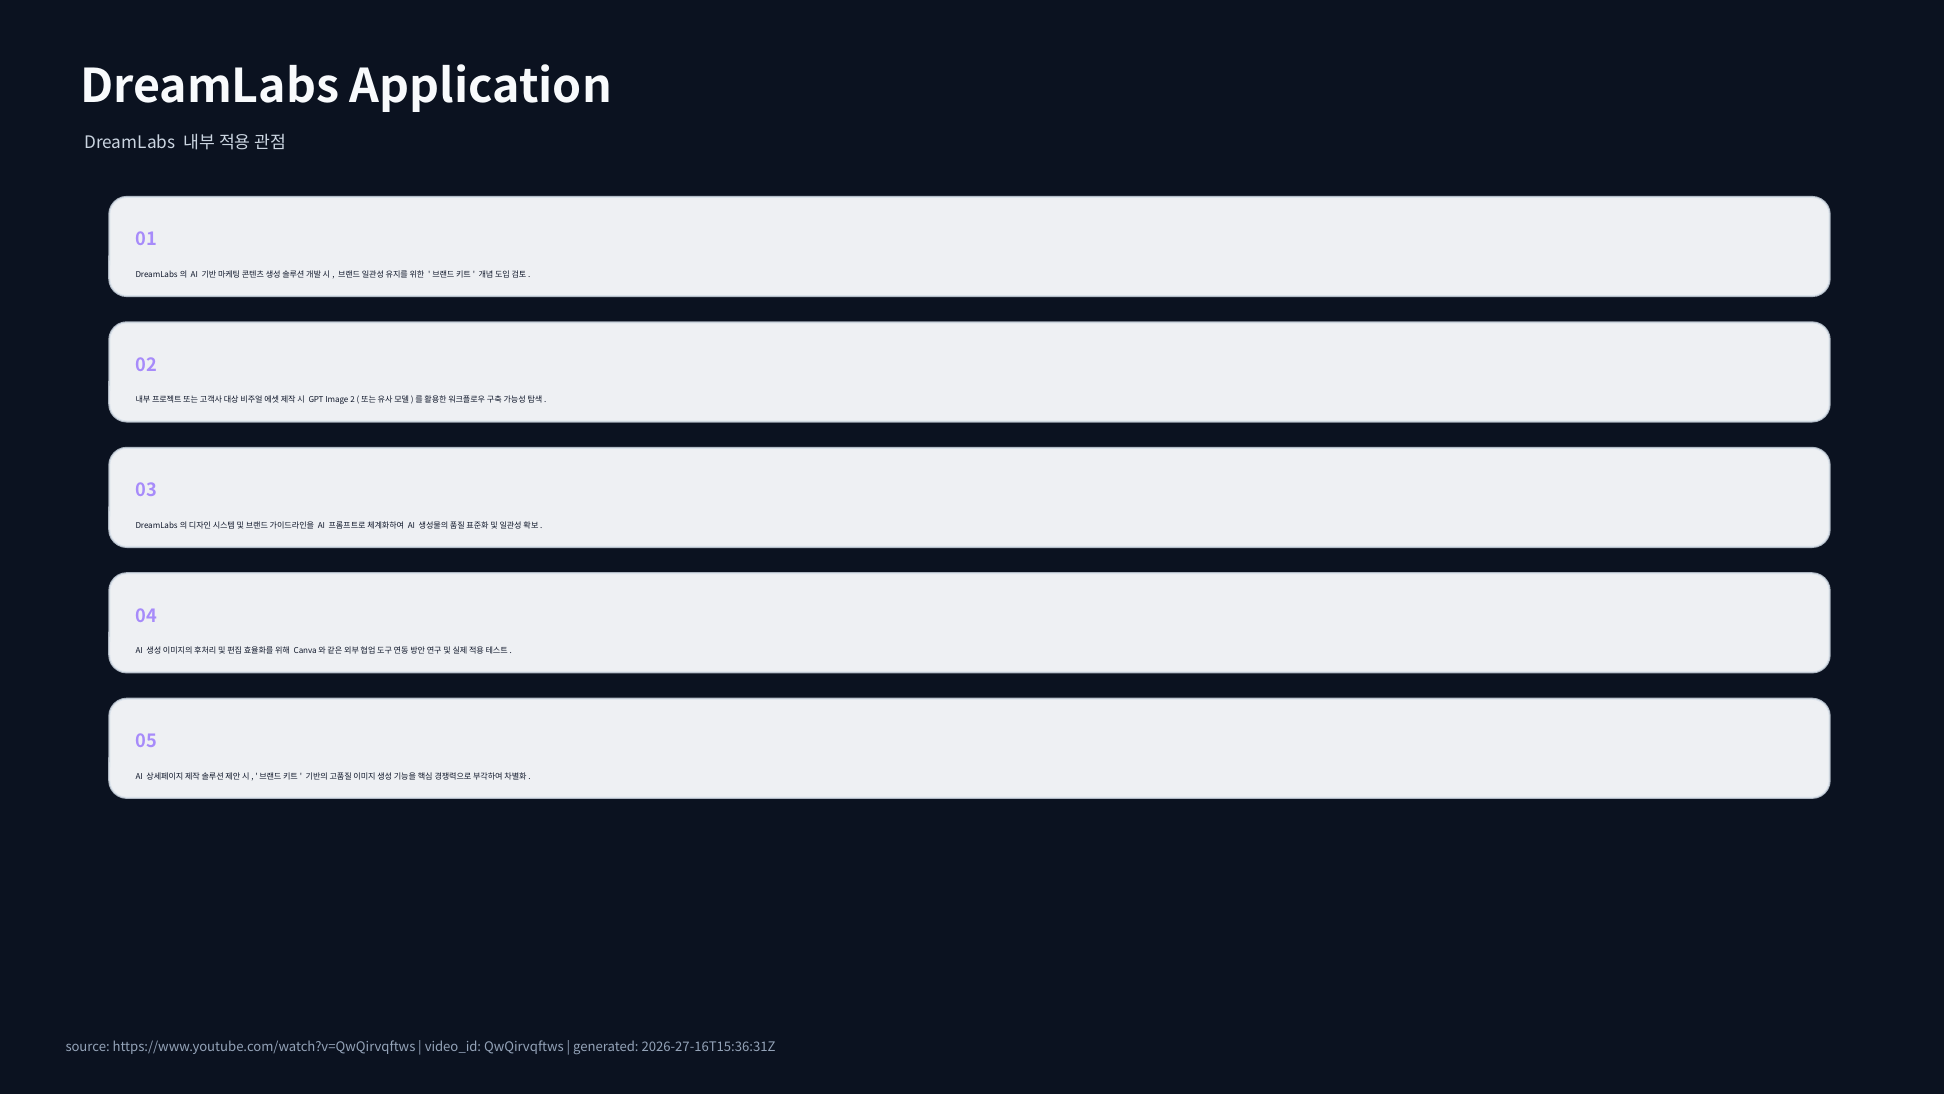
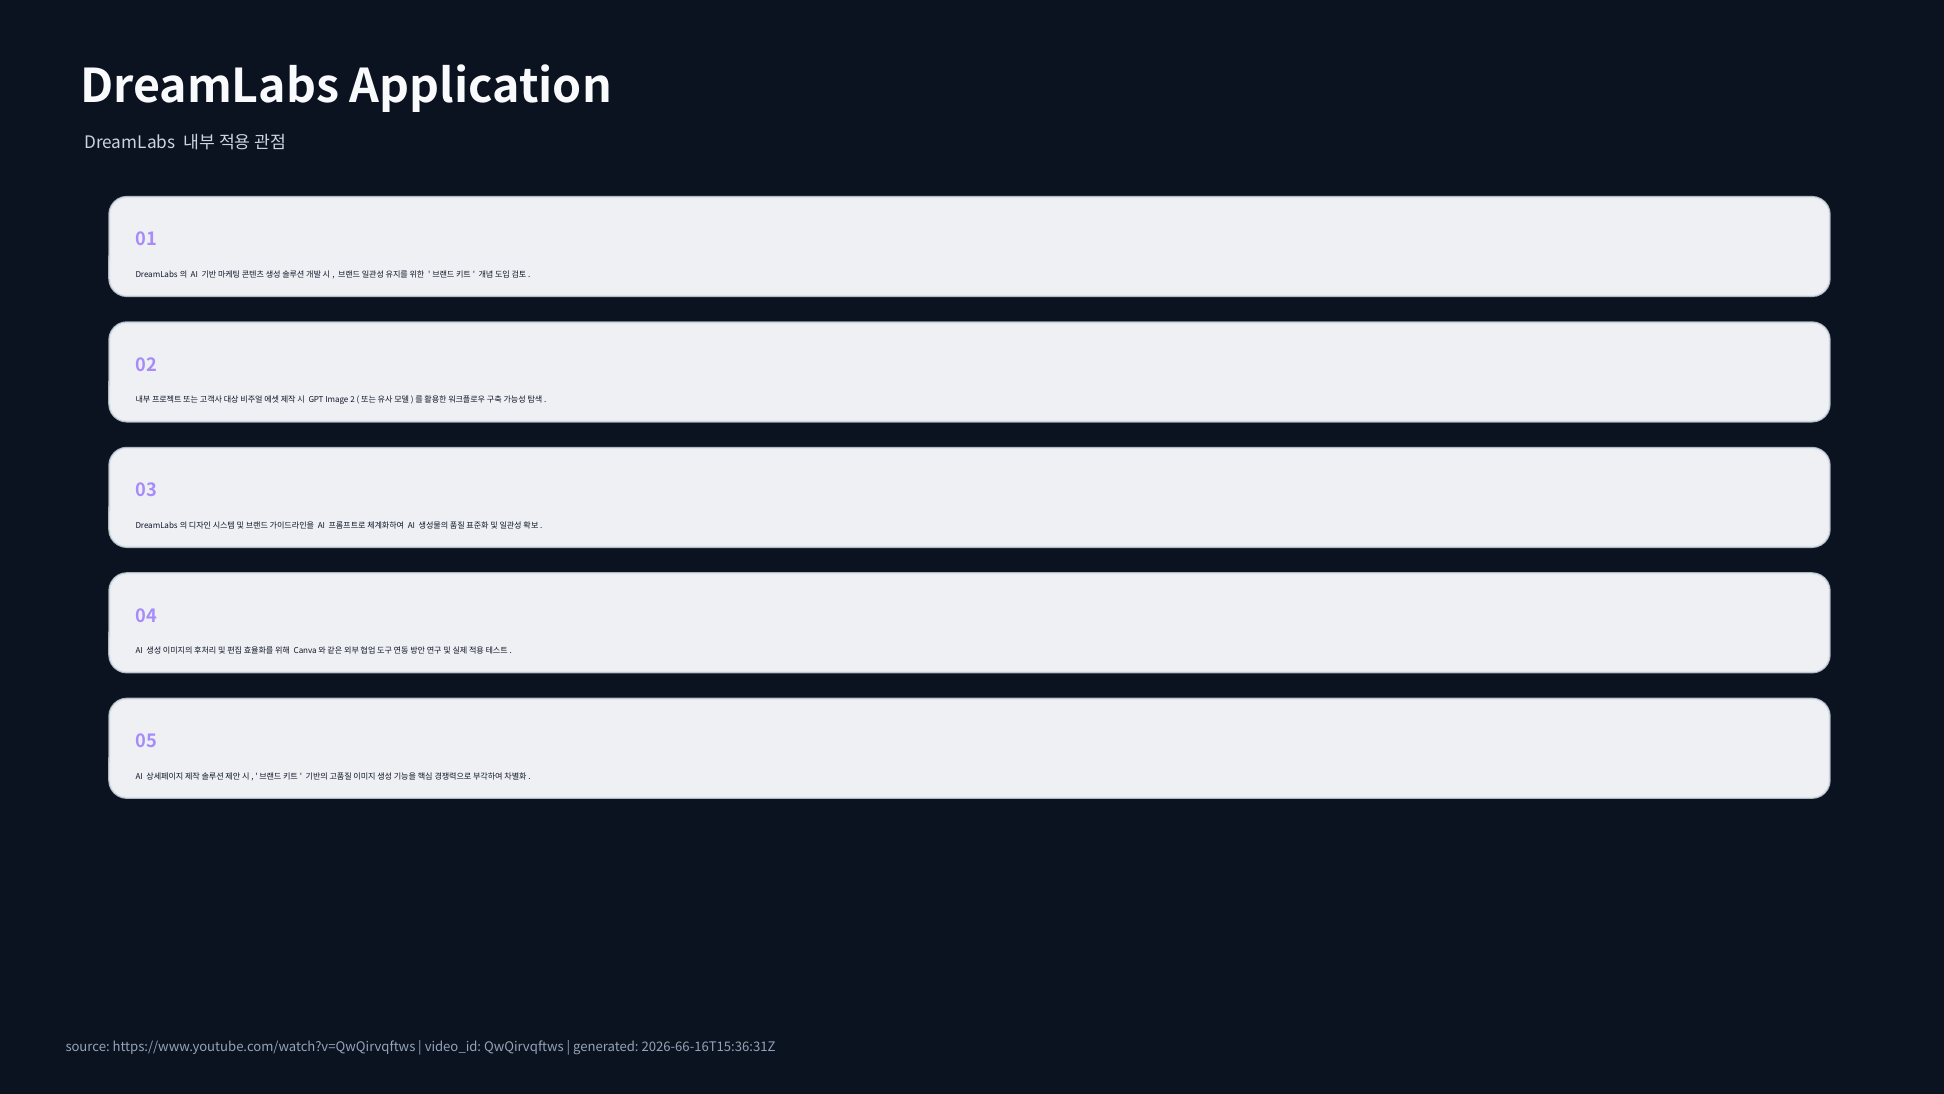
2026-27-16T15:36:31Z: 2026-27-16T15:36:31Z -> 2026-66-16T15:36:31Z (709, 1047)
